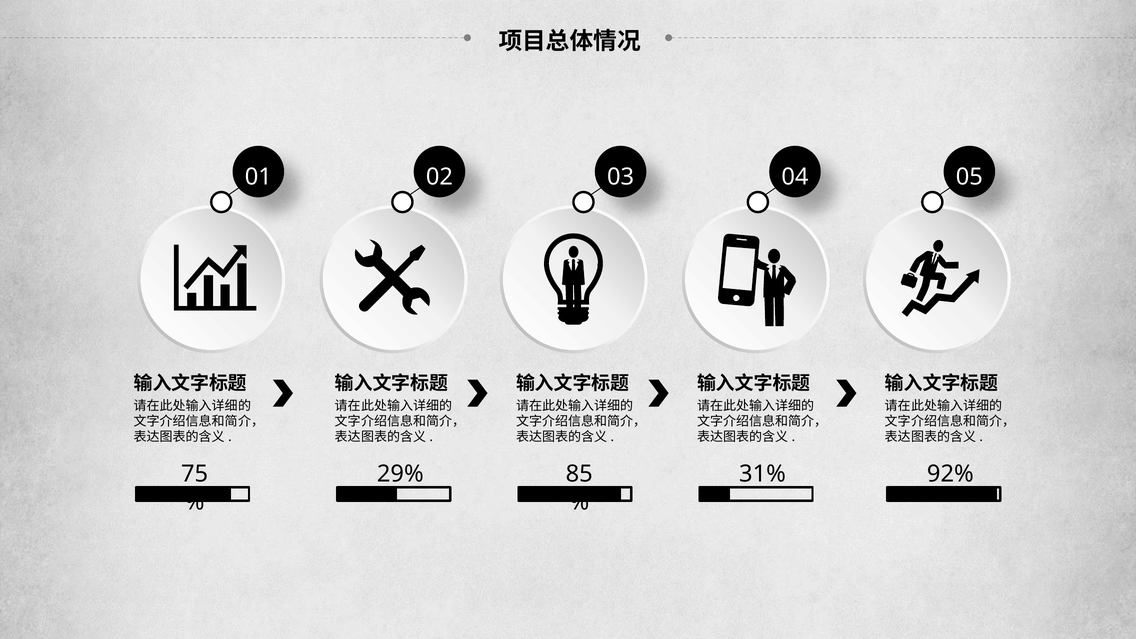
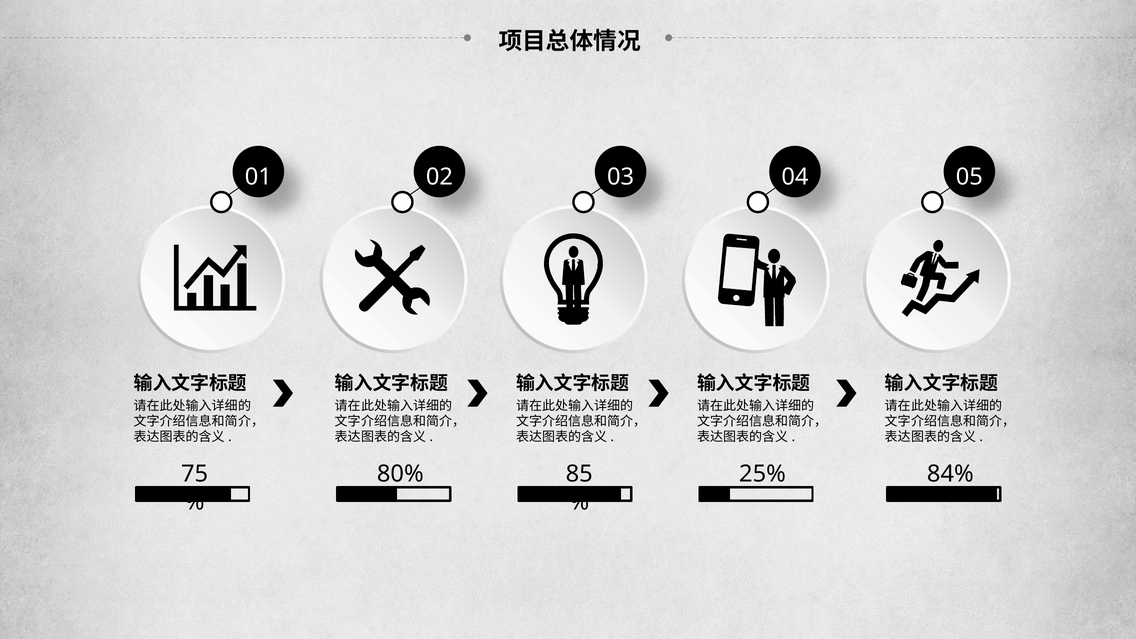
29%: 29% -> 80% (400, 474)
31%: 31% -> 25% (763, 474)
92%: 92% -> 84% (950, 474)
